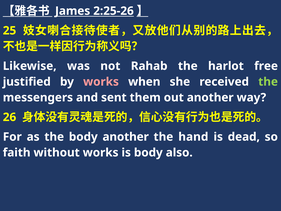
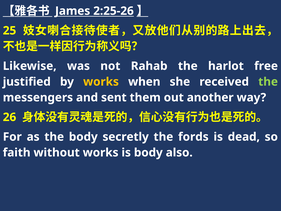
works colour: pink -> yellow (101, 82)
body another: another -> secretly (126, 137)
hand: hand -> fords (193, 137)
